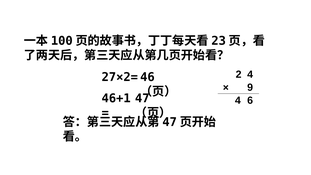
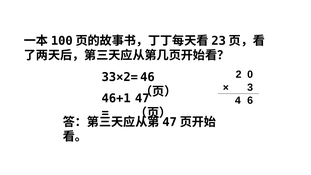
2 4: 4 -> 0 (250, 74)
27×2=: 27×2= -> 33×2= (120, 77)
9: 9 -> 3 (250, 87)
